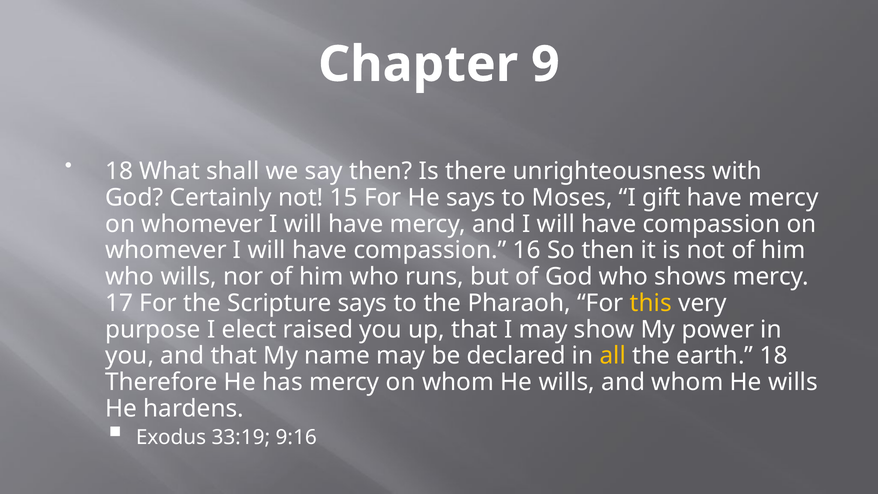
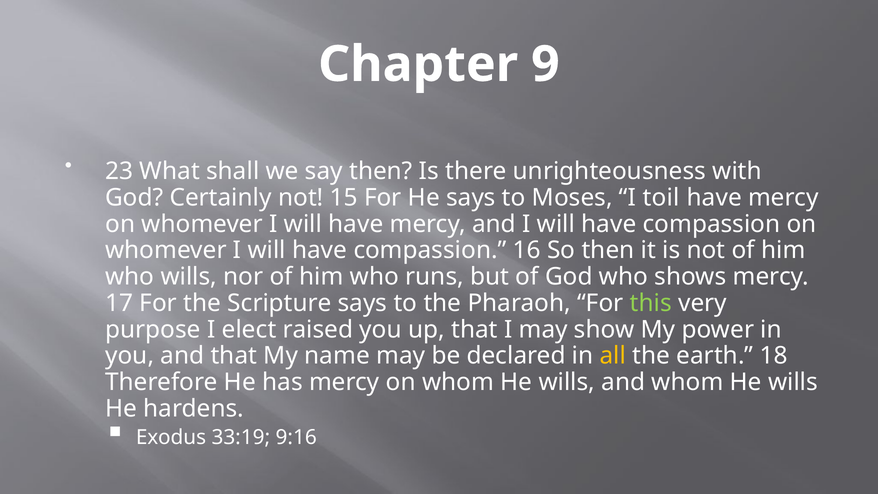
18: 18 -> 23 (119, 171)
gift: gift -> toil (661, 198)
this colour: yellow -> light green (651, 303)
